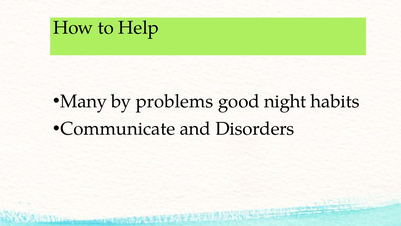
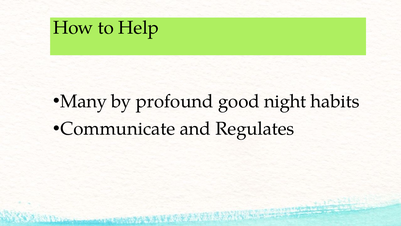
problems: problems -> profound (175, 101)
Disorders: Disorders -> Regulates (255, 129)
